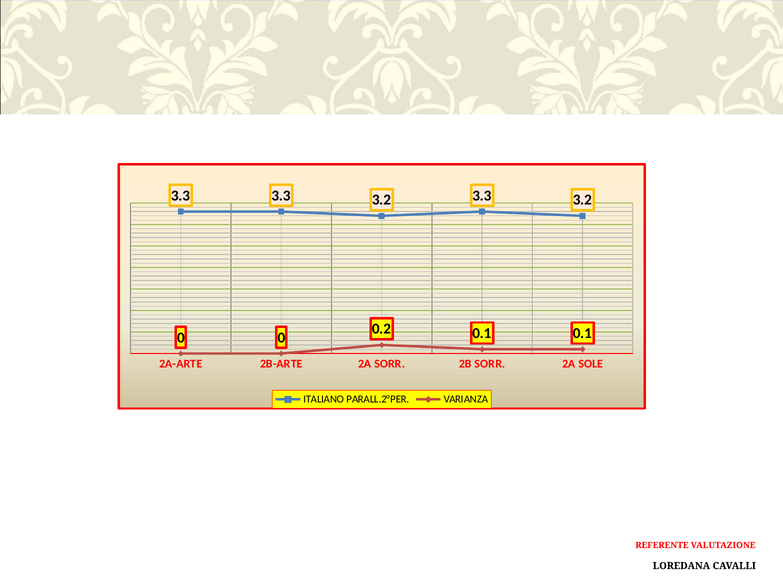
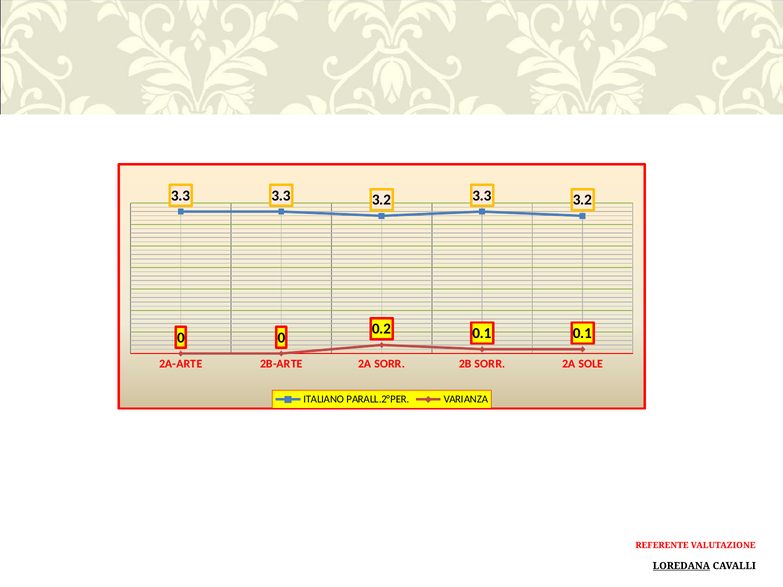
LOREDANA underline: none -> present (681, 566)
